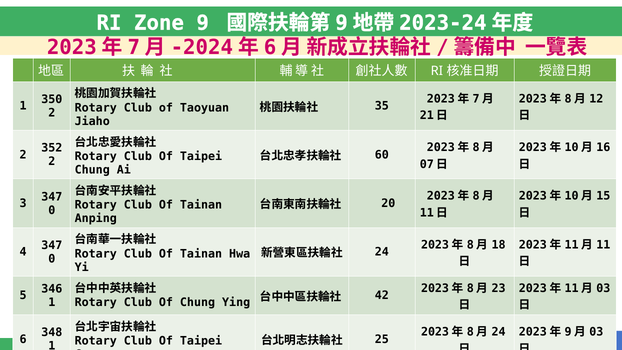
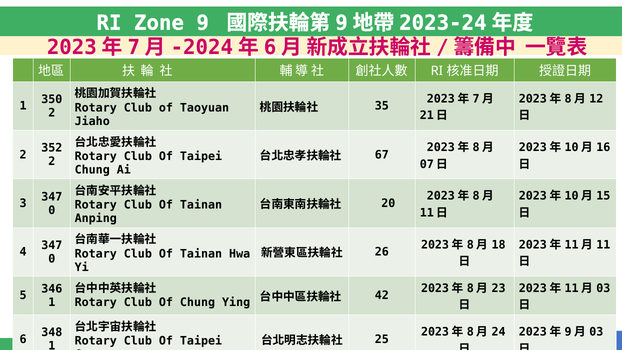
60: 60 -> 67 (382, 155)
24: 24 -> 26 (382, 252)
